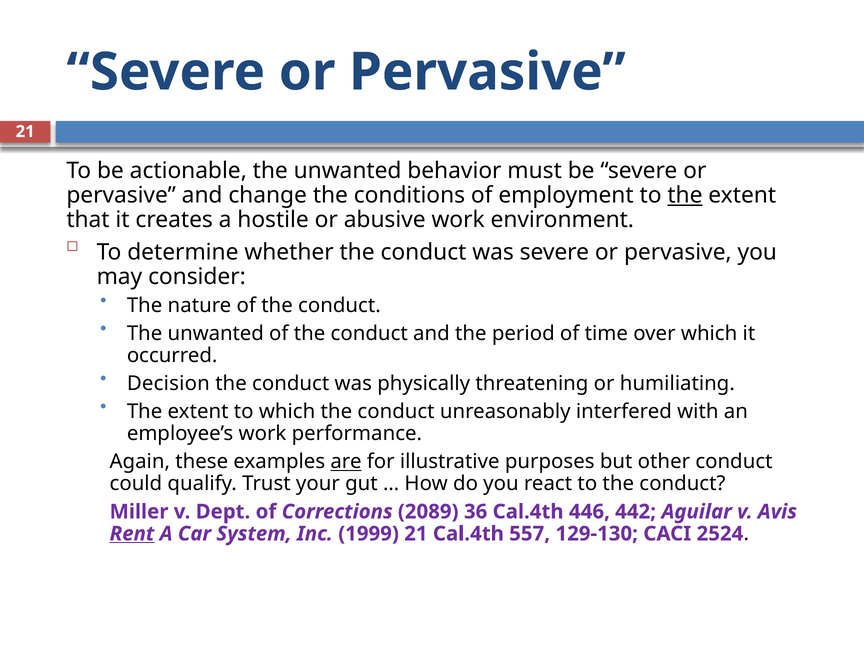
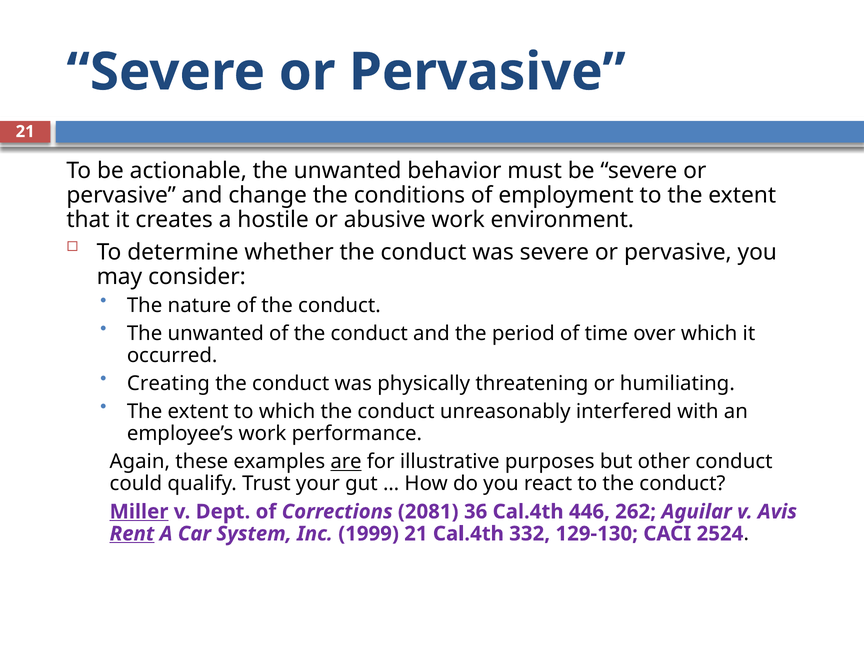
the underline: present -> none (685, 195)
Decision: Decision -> Creating (168, 384)
Miller underline: none -> present (139, 512)
2089: 2089 -> 2081 (428, 512)
442: 442 -> 262 (636, 512)
557: 557 -> 332 (530, 534)
